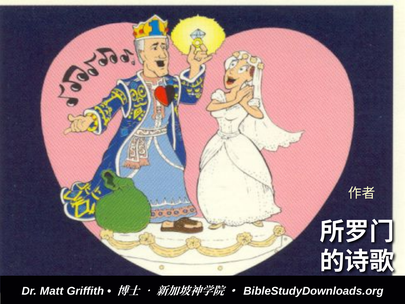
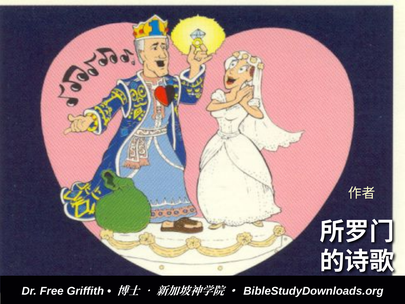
Matt: Matt -> Free (52, 291)
